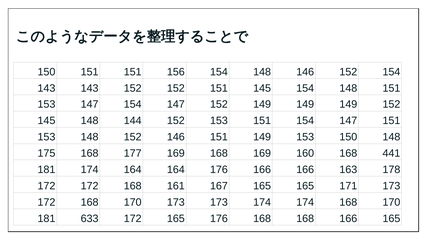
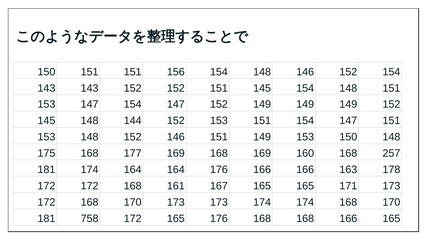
441: 441 -> 257 (391, 153)
633: 633 -> 758 (90, 219)
